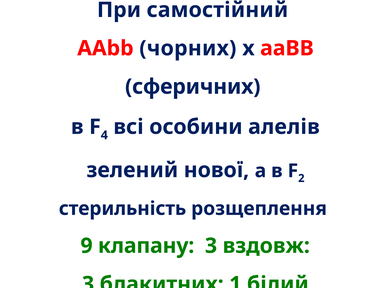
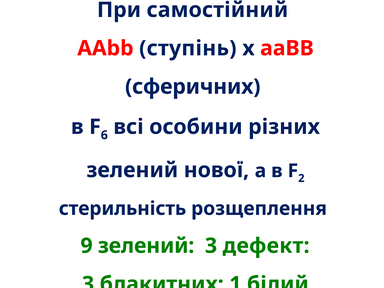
чорних: чорних -> ступінь (188, 48)
4: 4 -> 6 (104, 135)
алелів: алелів -> різних (284, 127)
9 клапану: клапану -> зелений (146, 246)
вздовж: вздовж -> дефект (266, 246)
